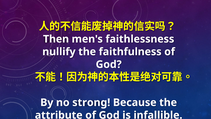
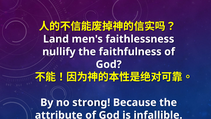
Then: Then -> Land (56, 39)
